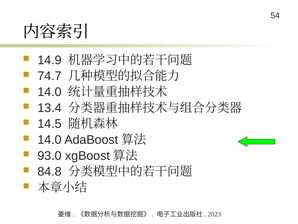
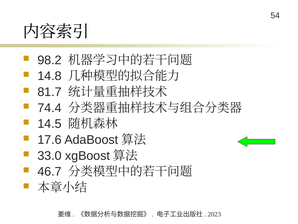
14.9: 14.9 -> 98.2 (50, 60)
74.7: 74.7 -> 14.8 (50, 76)
14.0: 14.0 -> 81.7 (50, 92)
13.4: 13.4 -> 74.4 (50, 108)
14.0: 14.0 -> 17.6 (50, 139)
93.0: 93.0 -> 33.0 (50, 155)
84.8: 84.8 -> 46.7 (50, 171)
